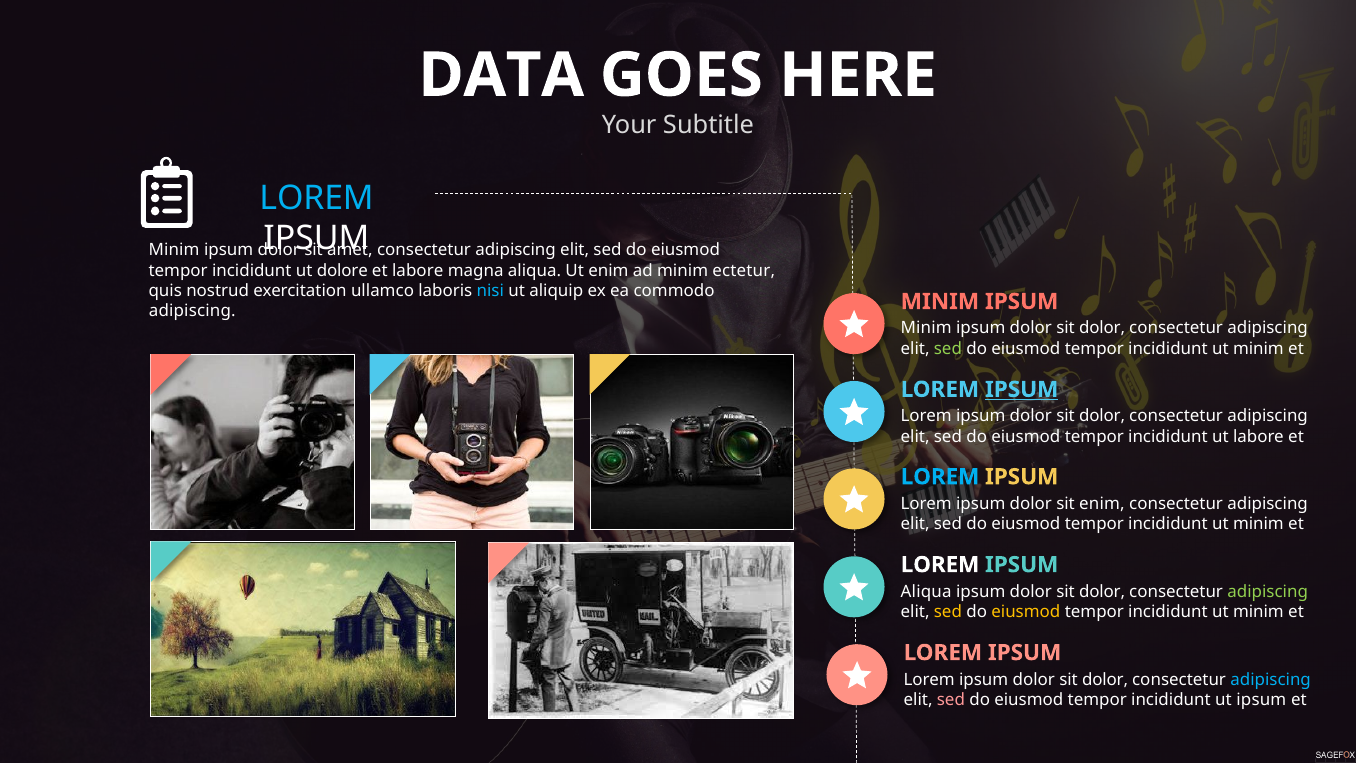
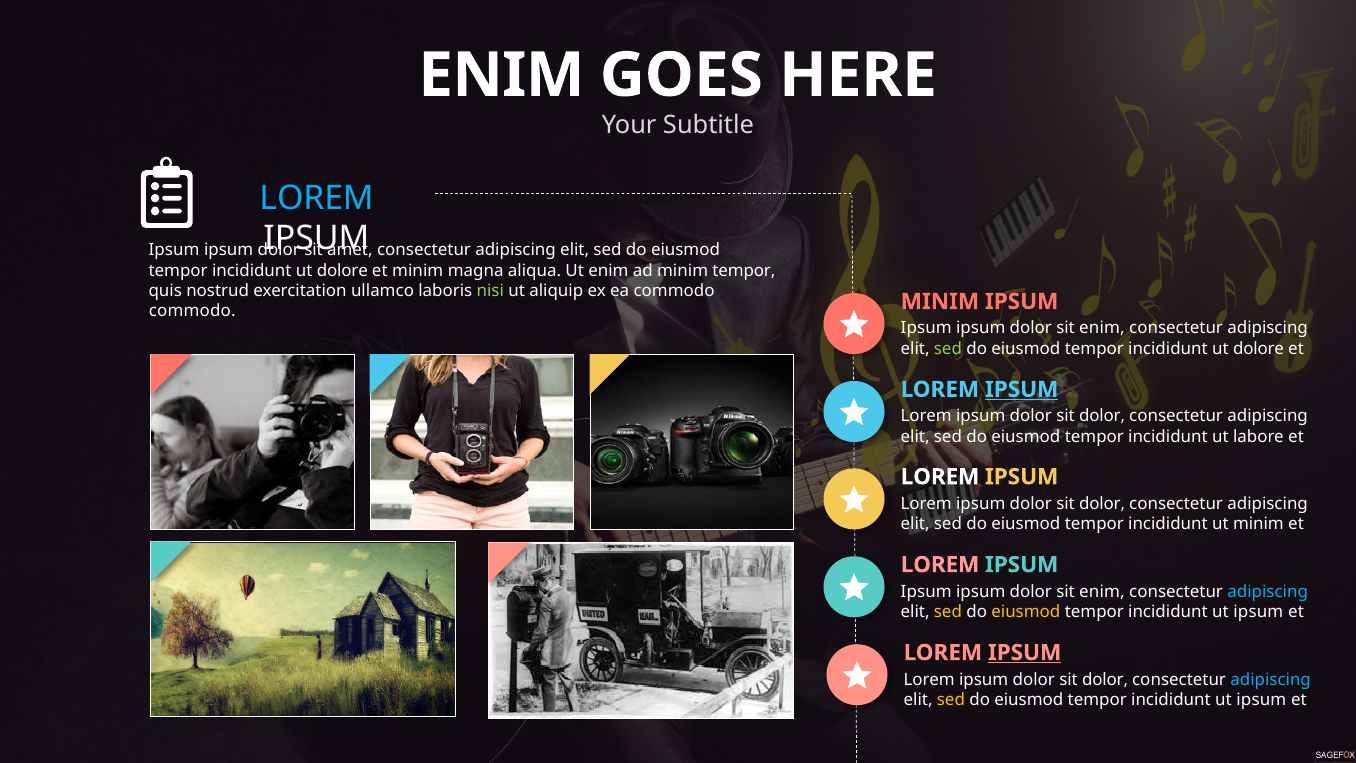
DATA: DATA -> ENIM (501, 75)
Minim: Minim -> Ipsum (174, 250)
et labore: labore -> minim (418, 271)
minim ectetur: ectetur -> tempor (744, 271)
nisi colour: light blue -> light green (490, 291)
adipiscing: adipiscing -> commodo (192, 311)
Minim: Minim -> Ipsum (926, 328)
dolor: dolor -> enim (1102, 328)
minim: minim -> dolore (1259, 349)
LOREM colour: light blue -> white (940, 477)
enim: enim -> dolor (1102, 503)
LOREM colour: white -> pink (940, 565)
Aliqua: Aliqua -> Ipsum (926, 591)
dolor: dolor -> enim (1102, 591)
adipiscing colour: light green -> light blue (1268, 591)
minim: minim -> ipsum (1258, 612)
IPSUM underline: none -> present (1025, 652)
sed colour: pink -> yellow (951, 700)
